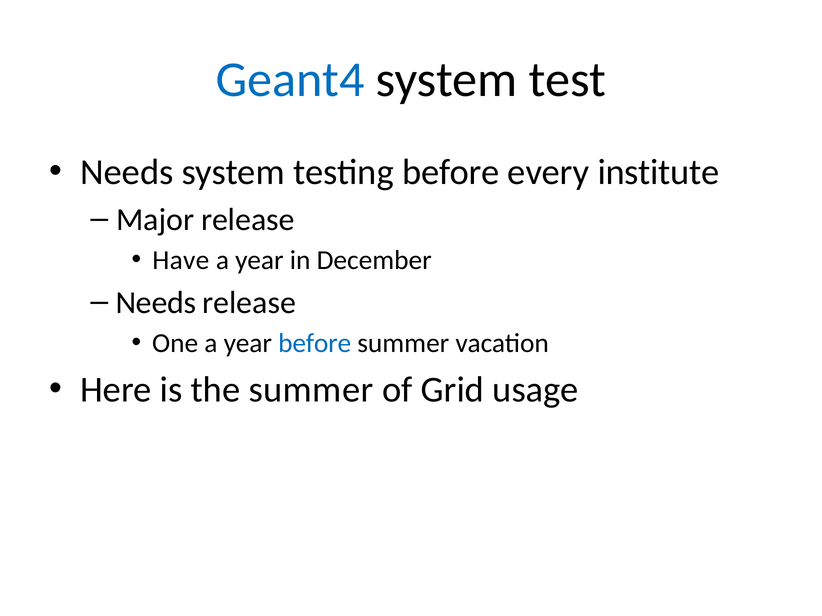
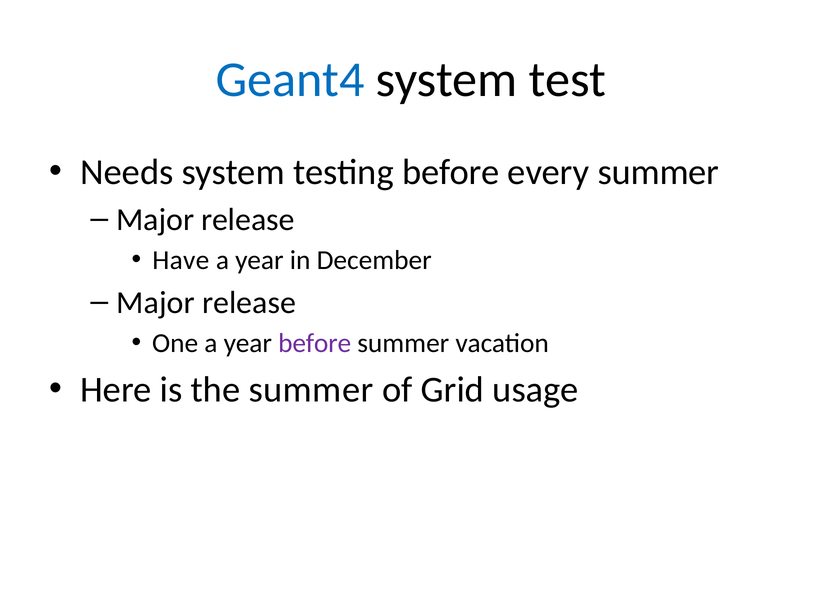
every institute: institute -> summer (658, 172)
Needs: Needs -> Major (156, 303)
before colour: blue -> purple (315, 344)
